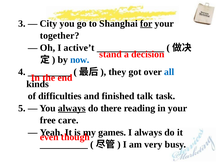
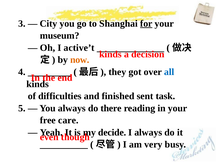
together: together -> museum (60, 36)
stand: stand -> kinds (111, 54)
now colour: blue -> orange (80, 60)
talk: talk -> sent (145, 96)
always underline: present -> none (72, 108)
games: games -> decide (112, 132)
